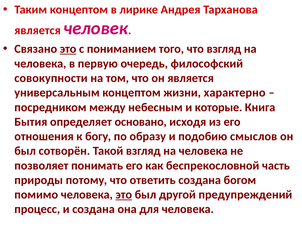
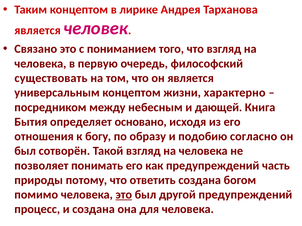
это underline: present -> none (68, 49)
совокупности: совокупности -> существовать (51, 78)
которые: которые -> дающей (219, 107)
смыслов: смыслов -> согласно (254, 137)
как беспрекословной: беспрекословной -> предупреждений (213, 166)
